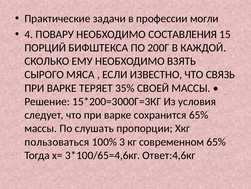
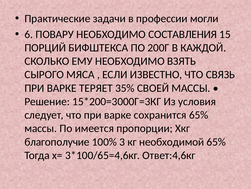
4: 4 -> 6 (29, 34)
слушать: слушать -> имеется (94, 128)
пользоваться: пользоваться -> благополучие (57, 141)
современном: современном -> необходимой (172, 141)
